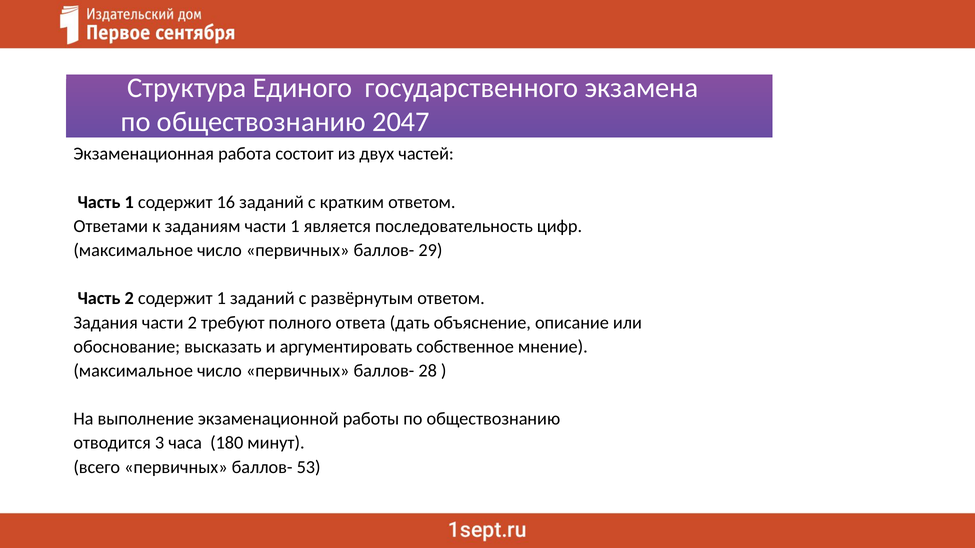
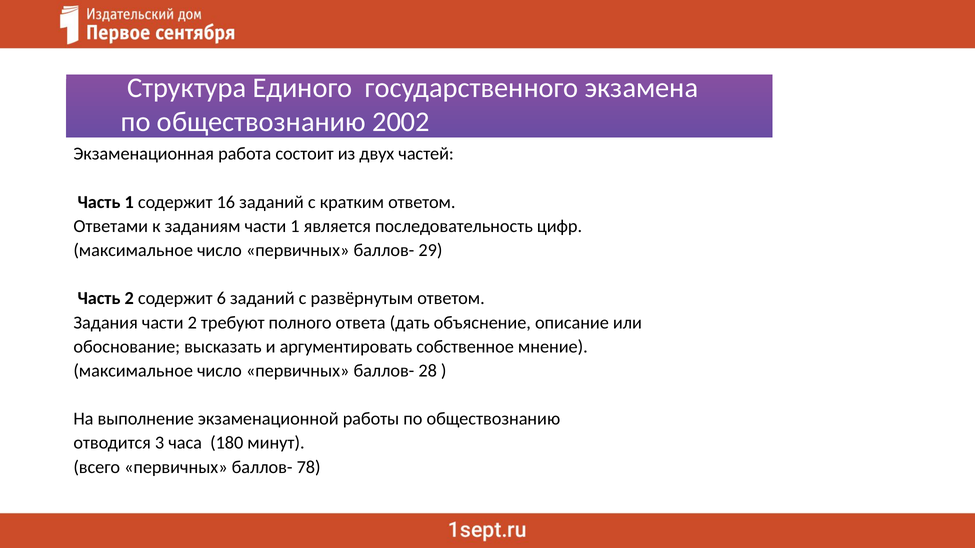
2047: 2047 -> 2002 (401, 122)
содержит 1: 1 -> 6 (221, 299)
53: 53 -> 78 (309, 467)
